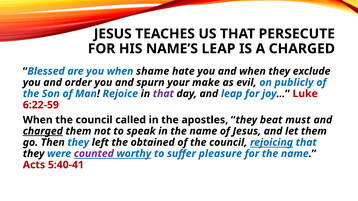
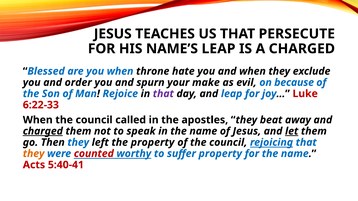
shame: shame -> throne (153, 71)
publicly: publicly -> because (294, 83)
6:22-59: 6:22-59 -> 6:22-33 (41, 105)
must: must -> away (298, 120)
let underline: none -> present (292, 131)
the obtained: obtained -> property (153, 143)
they colour: black -> orange (34, 154)
counted colour: purple -> red (94, 154)
suffer pleasure: pleasure -> property (220, 154)
